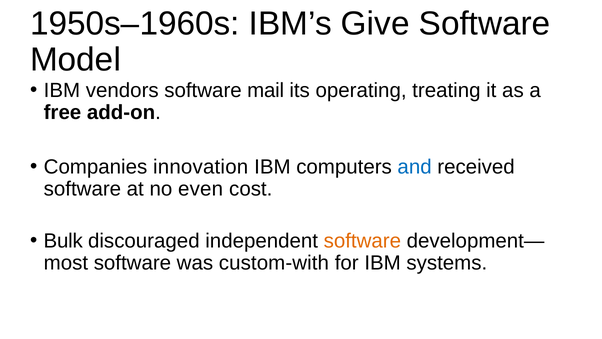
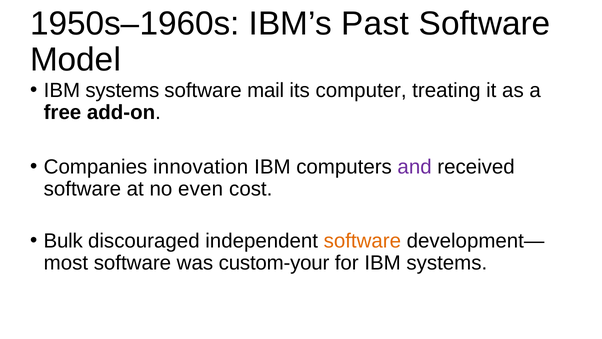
Give: Give -> Past (375, 24)
vendors: vendors -> systems (122, 90)
operating: operating -> computer (361, 90)
and colour: blue -> purple (415, 167)
custom-with: custom-with -> custom-your (274, 263)
